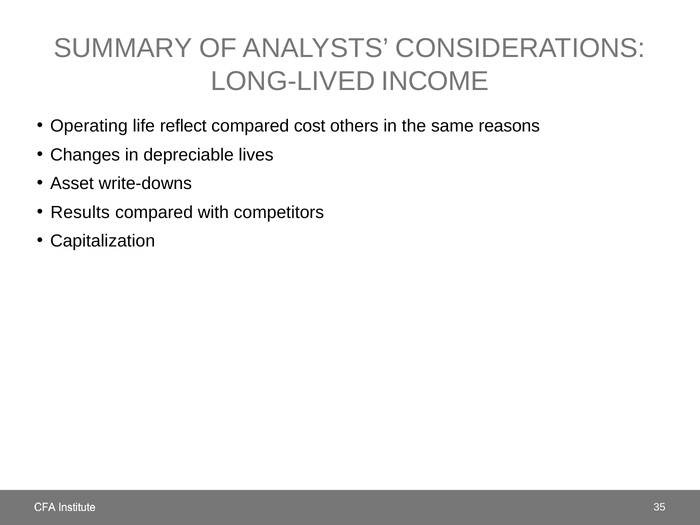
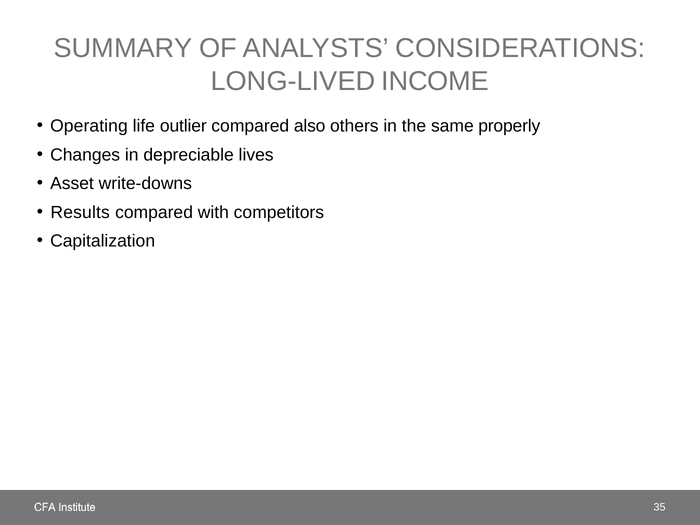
reflect: reflect -> outlier (183, 126)
cost: cost -> also (310, 126)
reasons: reasons -> properly (509, 126)
